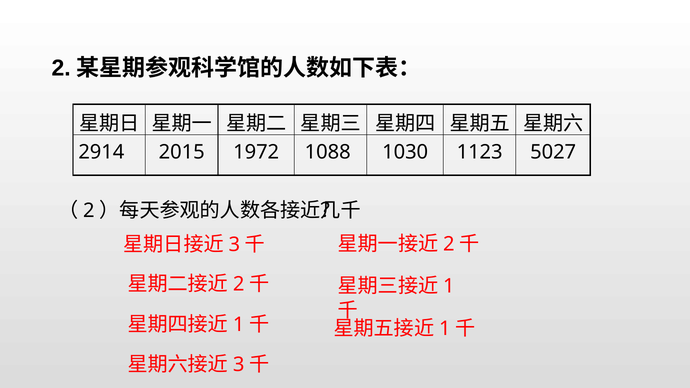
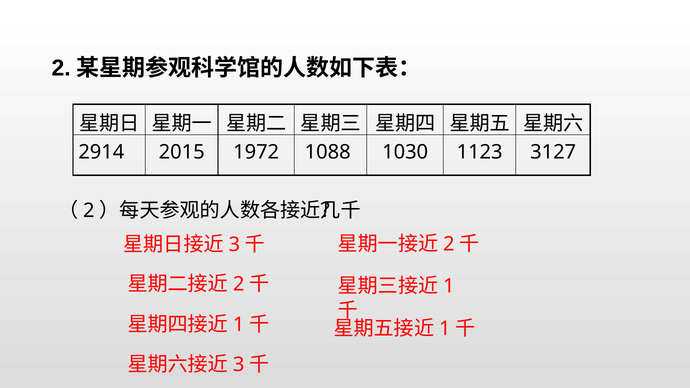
5027: 5027 -> 3127 (553, 152)
